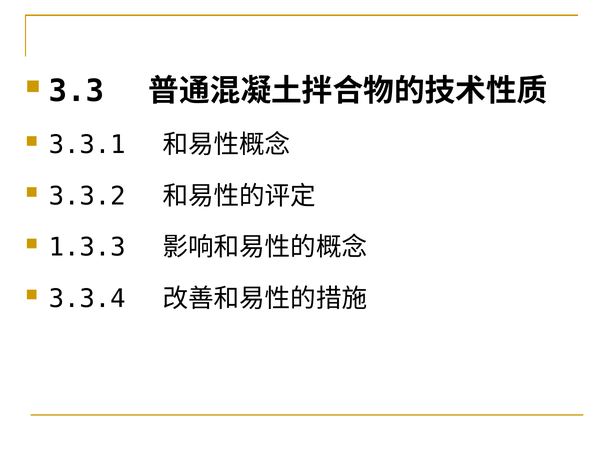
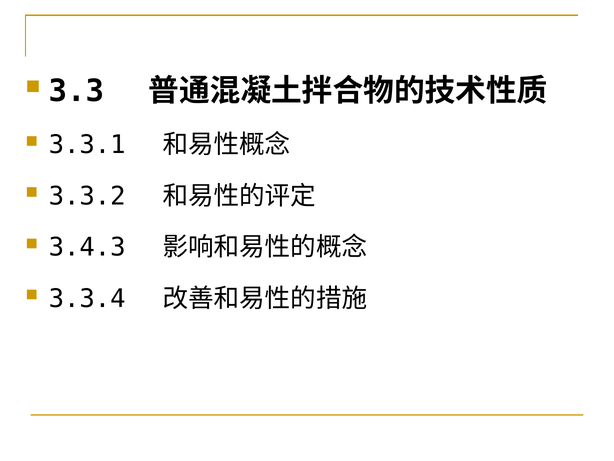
1.3.3: 1.3.3 -> 3.4.3 (87, 247)
